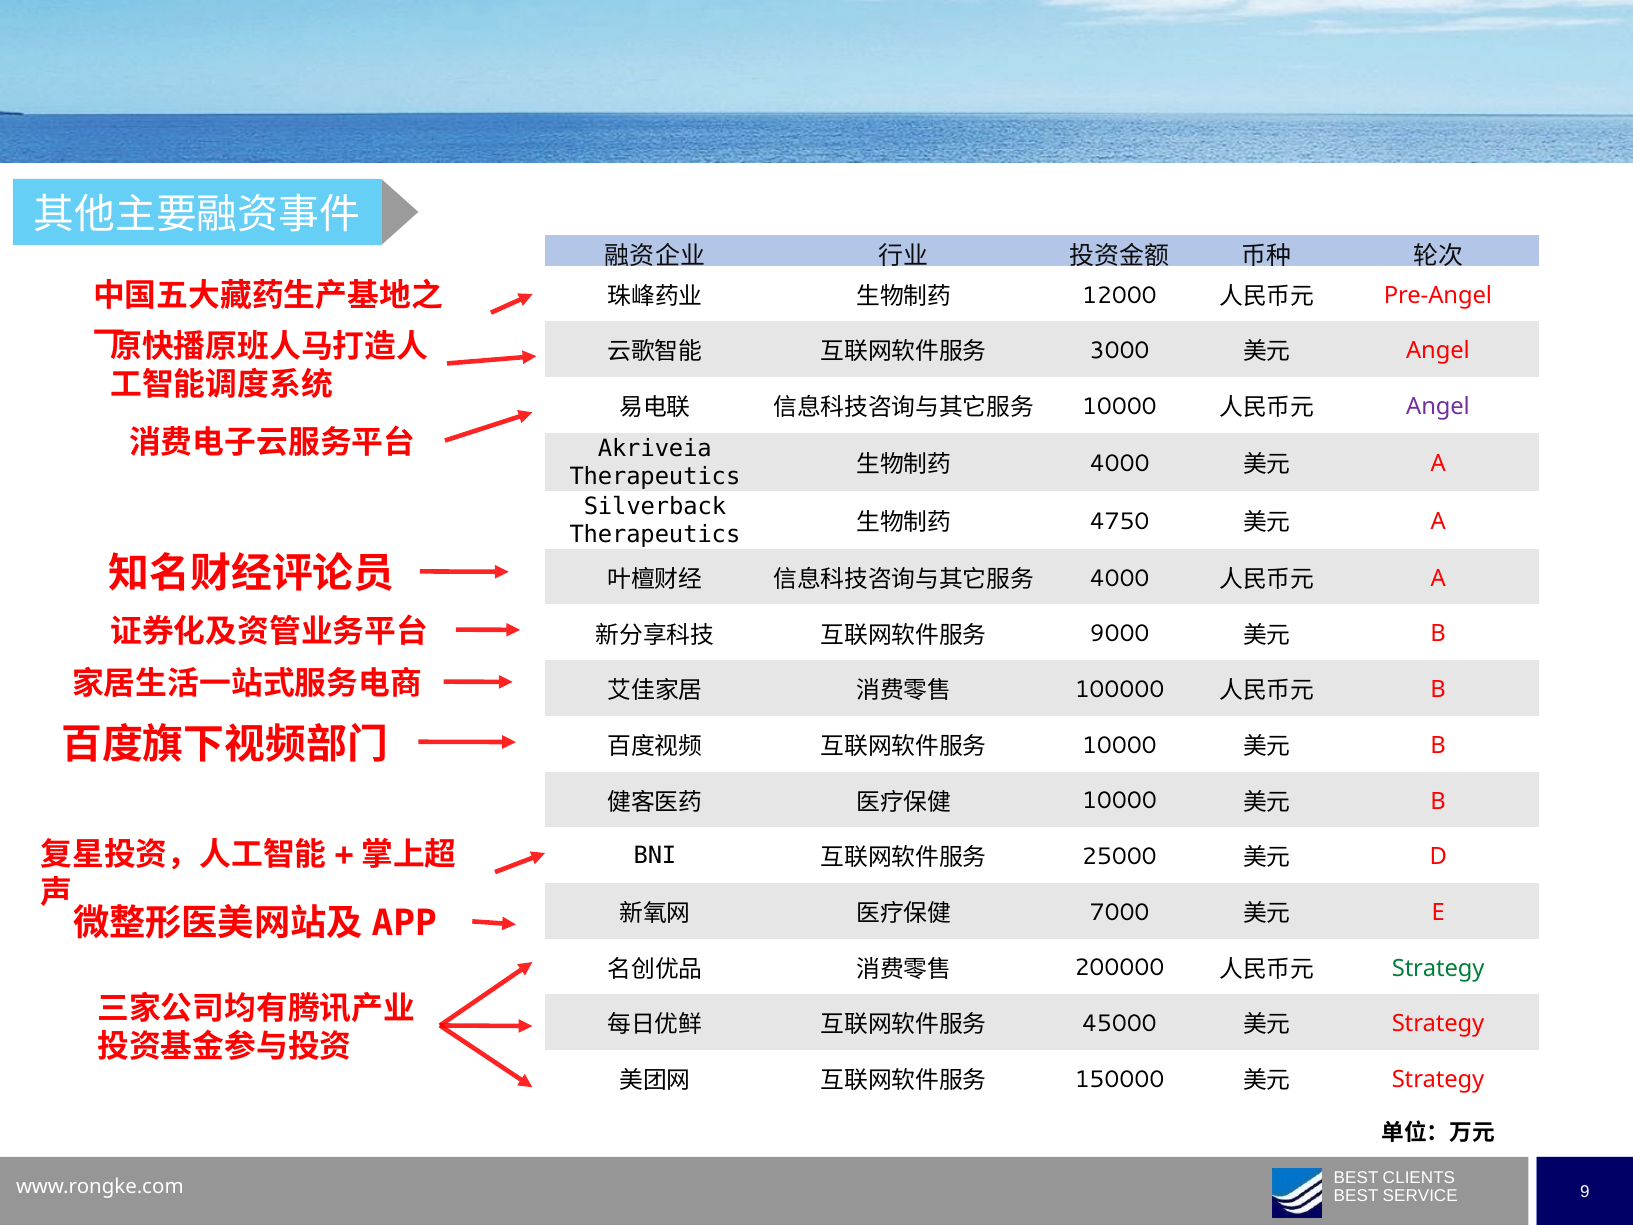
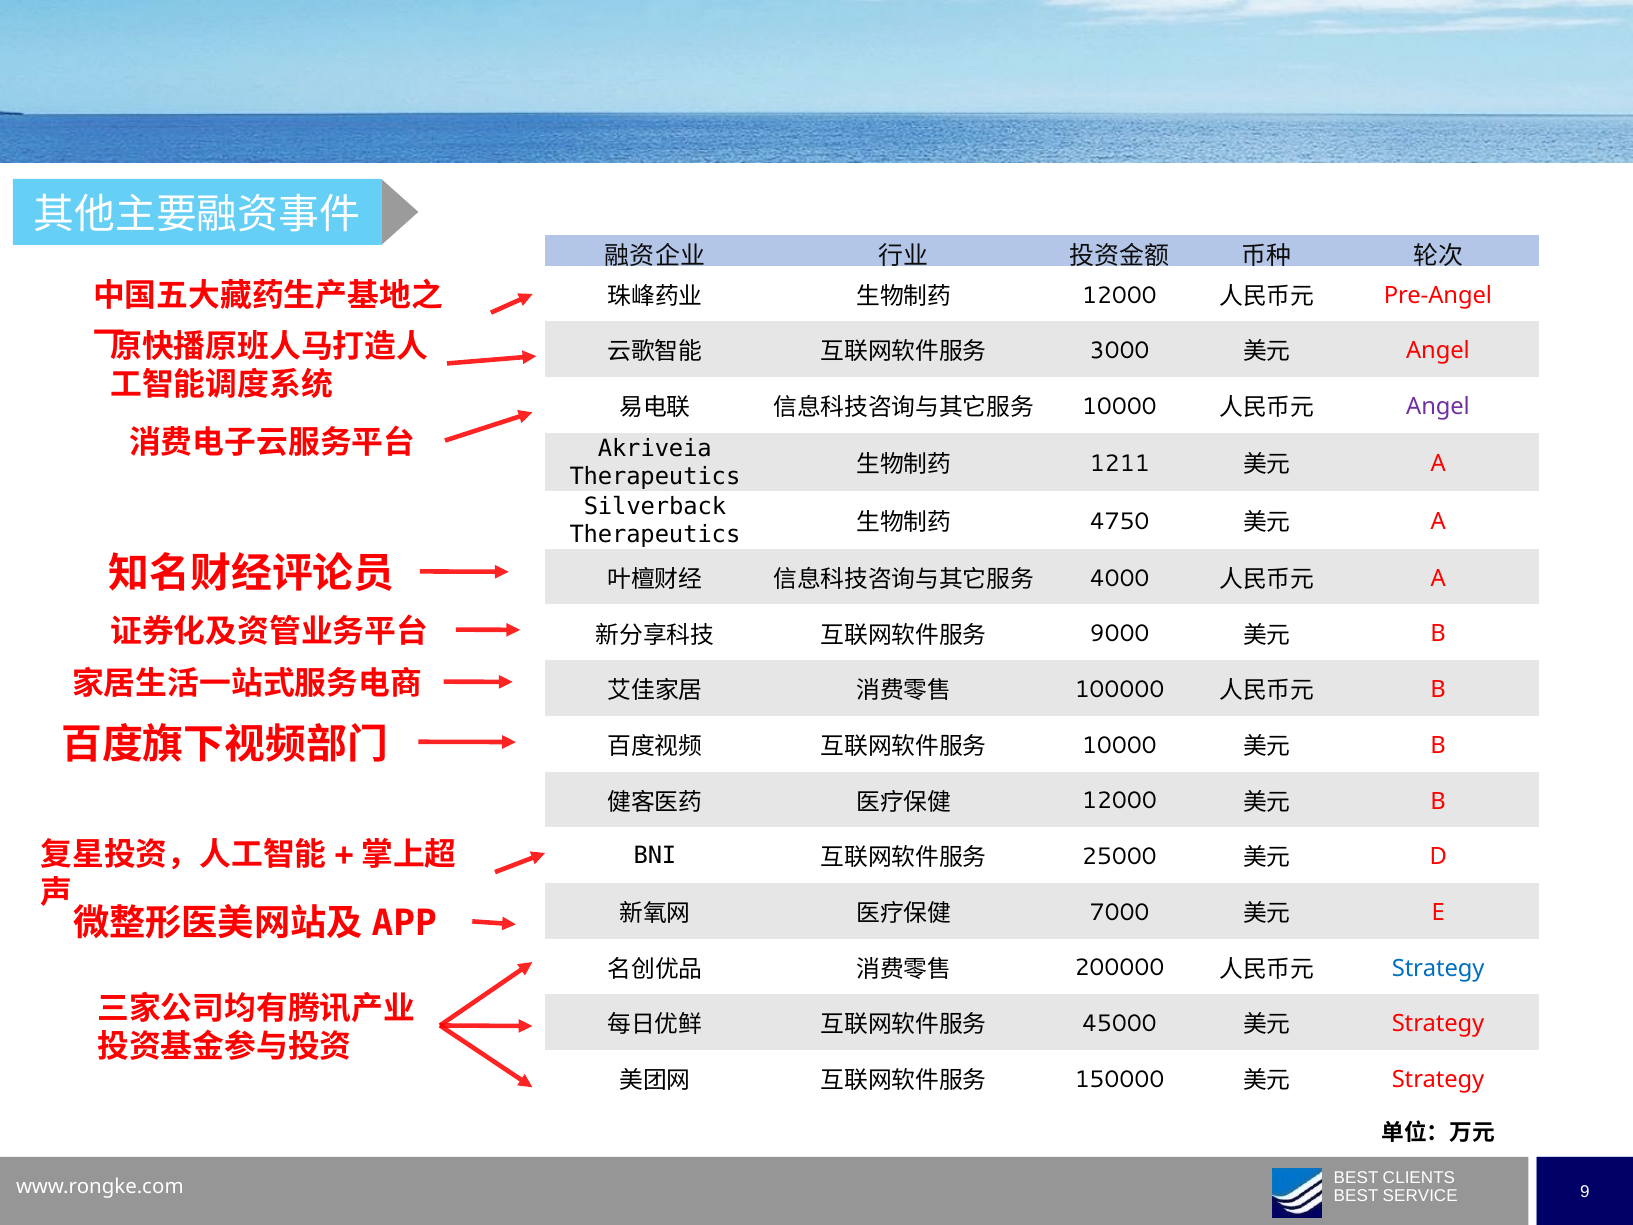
4000: 4000 -> 1211 (1120, 463)
10000: 10000 -> 12000 (1119, 801)
Strategy colour: green -> blue (1438, 968)
